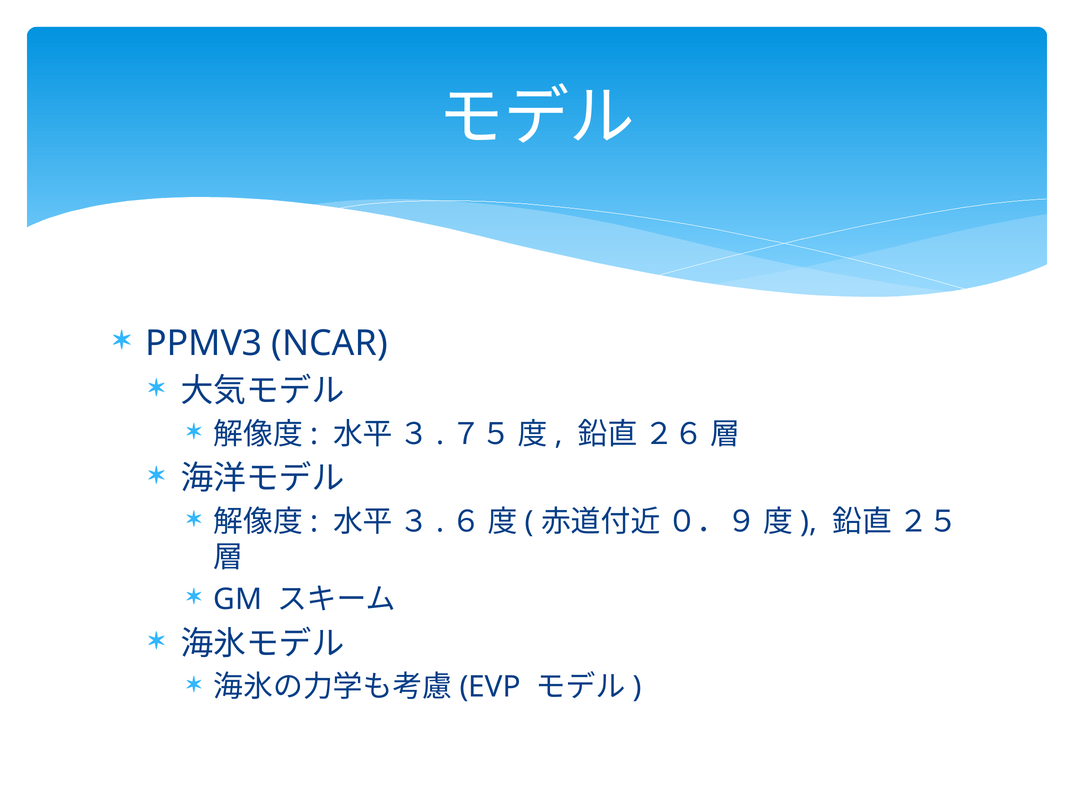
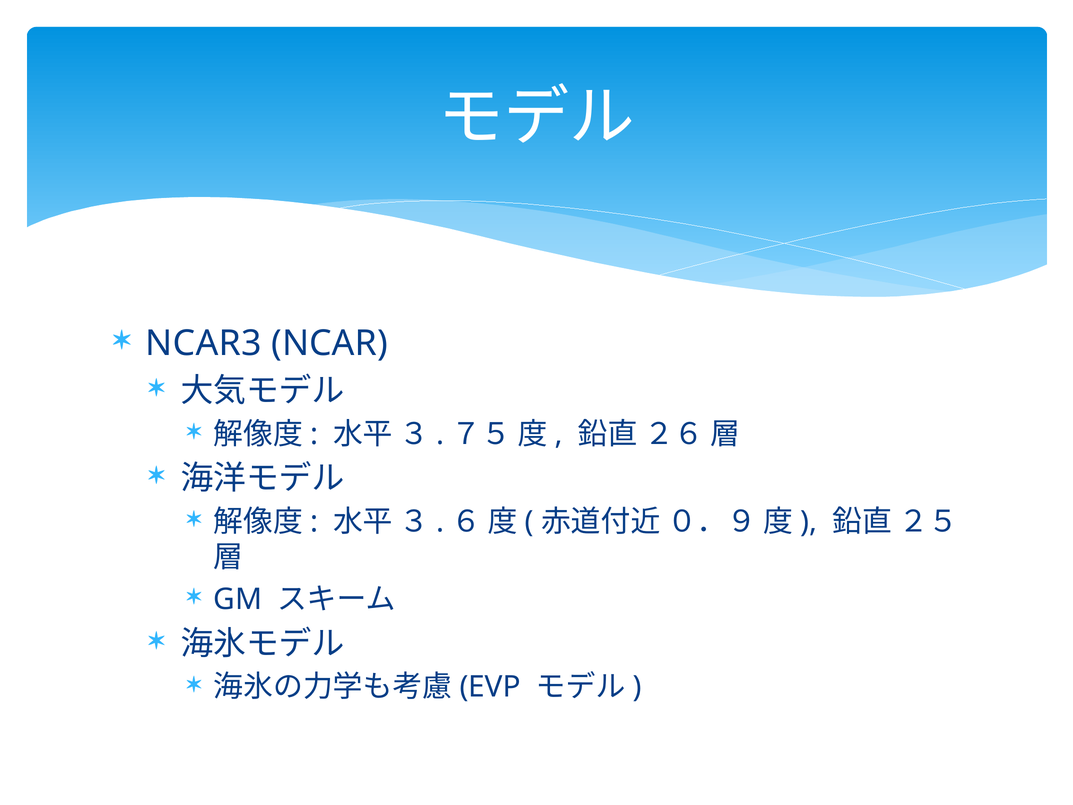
PPMV3: PPMV3 -> NCAR3 (204, 343)
